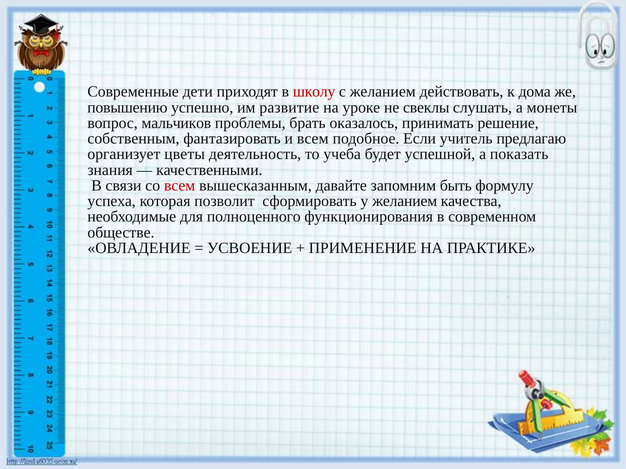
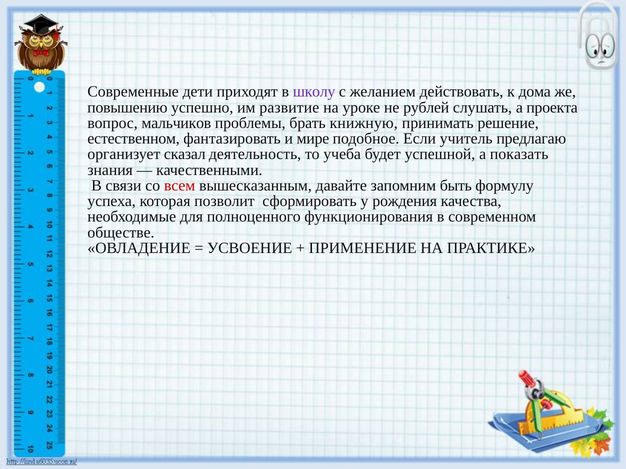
школу colour: red -> purple (314, 92)
свеклы: свеклы -> рублей (426, 108)
монеты: монеты -> проекта (552, 108)
оказалось: оказалось -> книжную (364, 123)
собственным: собственным -> естественном (134, 139)
и всем: всем -> мире (313, 139)
цветы: цветы -> сказал (185, 154)
у желанием: желанием -> рождения (405, 201)
